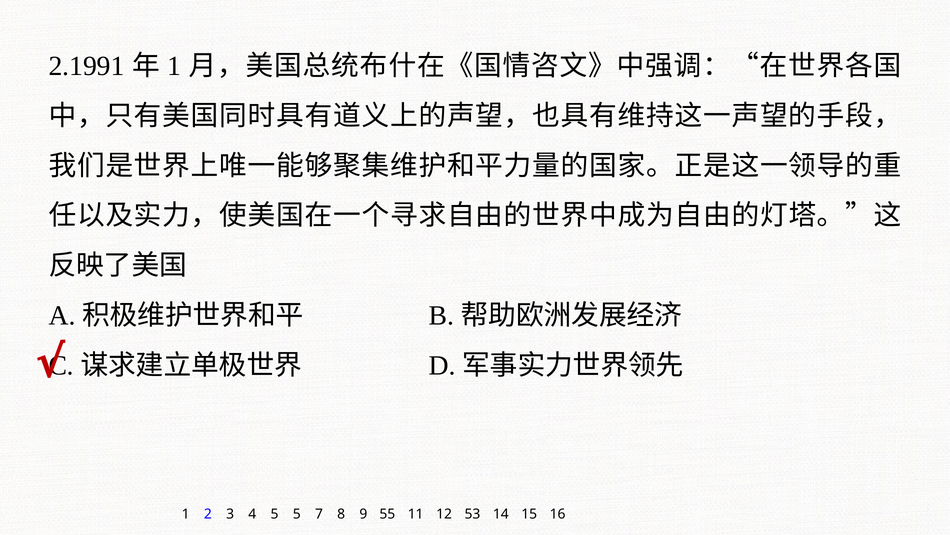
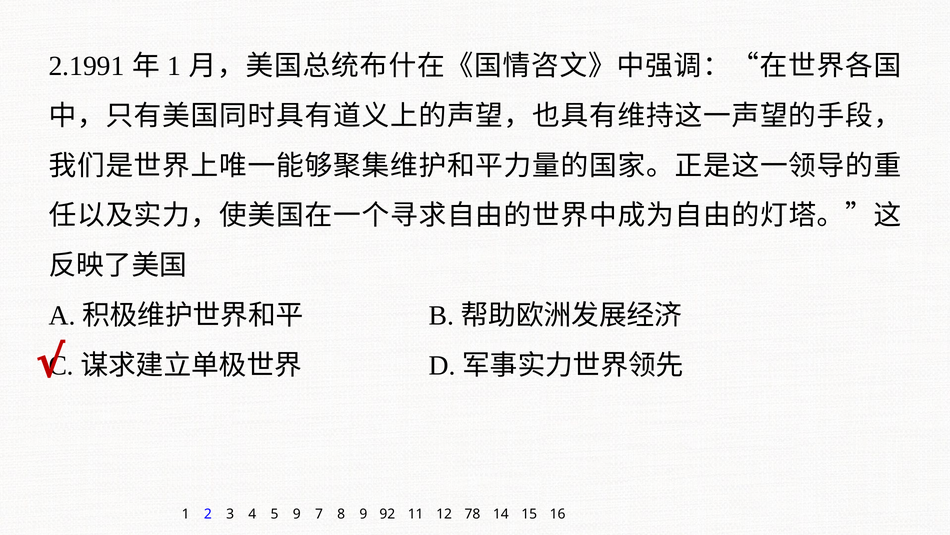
5 5: 5 -> 9 (297, 514)
55: 55 -> 92 (387, 514)
53: 53 -> 78 (472, 514)
